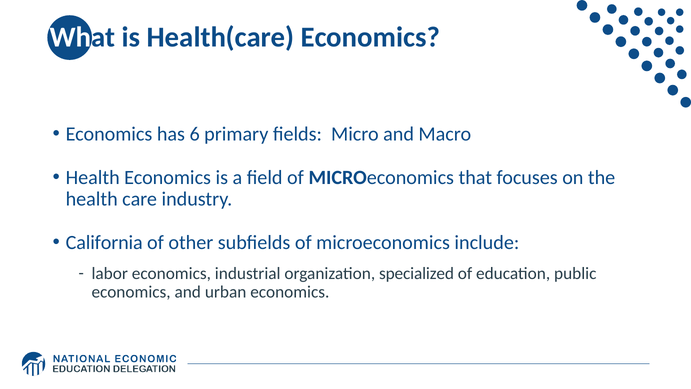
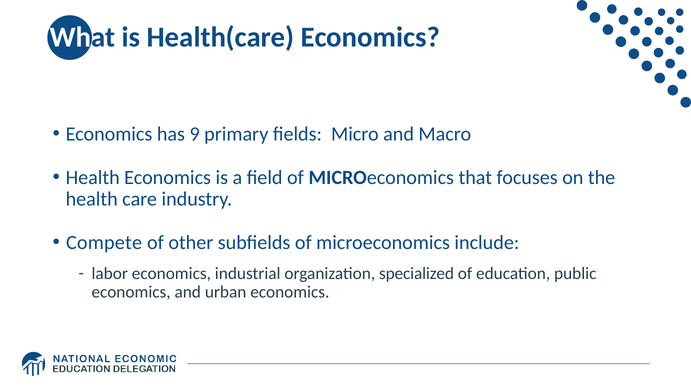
6: 6 -> 9 (195, 134)
California: California -> Compete (104, 242)
